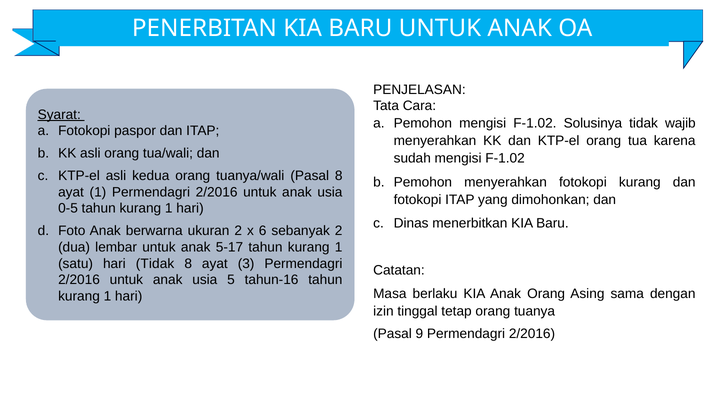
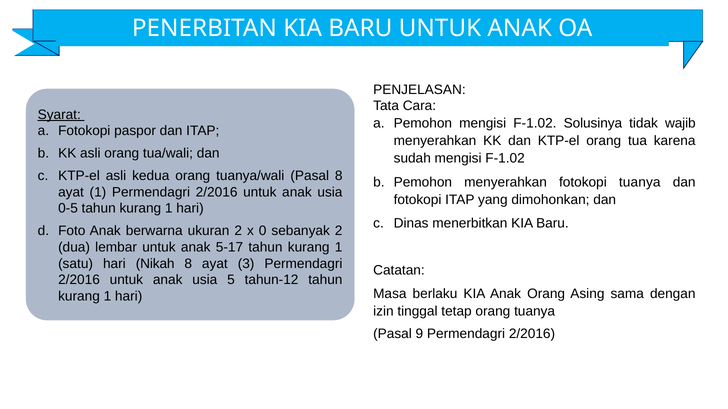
fotokopi kurang: kurang -> tuanya (640, 182)
6: 6 -> 0 (263, 231)
hari Tidak: Tidak -> Nikah (155, 264)
tahun-16: tahun-16 -> tahun-12 (272, 280)
